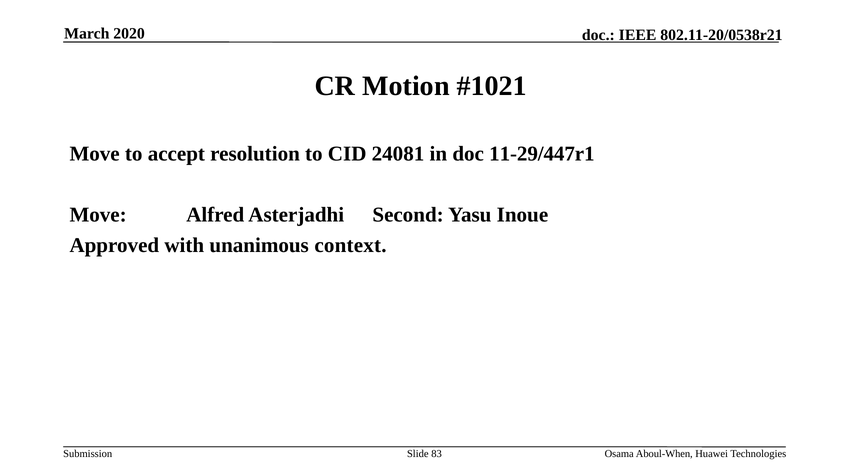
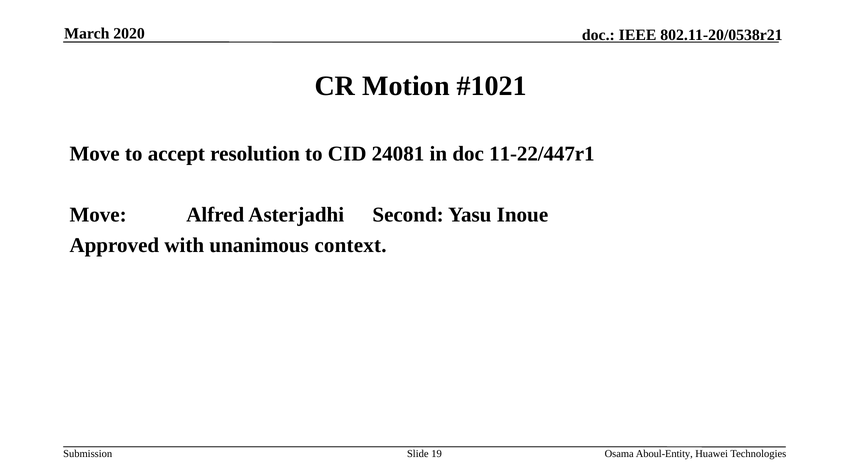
11-29/447r1: 11-29/447r1 -> 11-22/447r1 (542, 154)
83: 83 -> 19 (437, 454)
Aboul-When: Aboul-When -> Aboul-Entity (664, 454)
